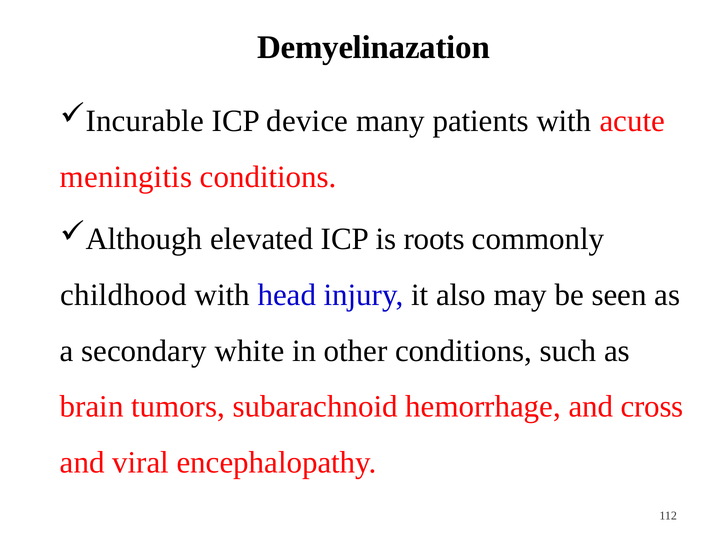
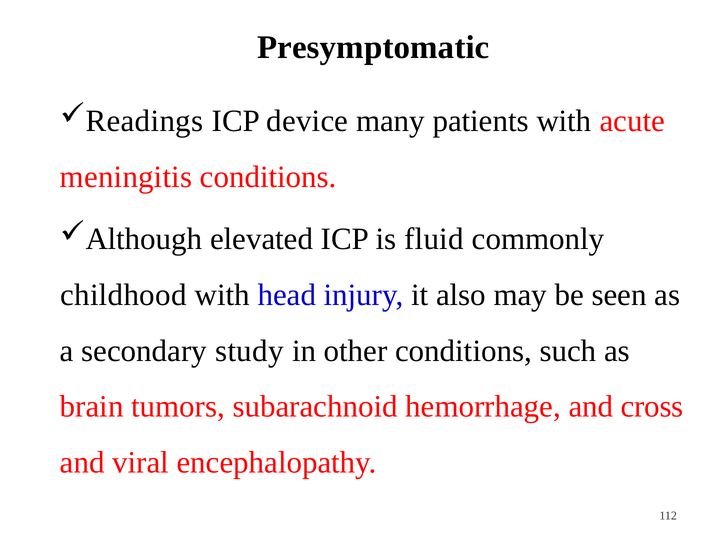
Demyelinazation: Demyelinazation -> Presymptomatic (373, 47)
Incurable: Incurable -> Readings (145, 121)
roots: roots -> fluid (434, 239)
white: white -> study (249, 351)
